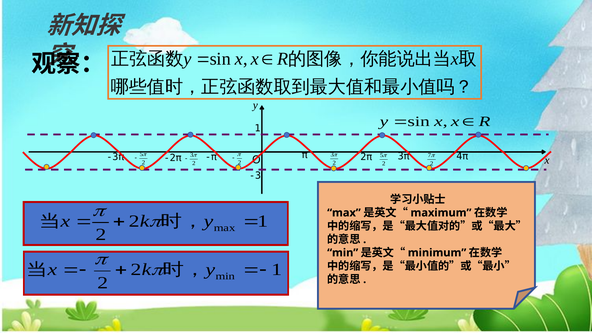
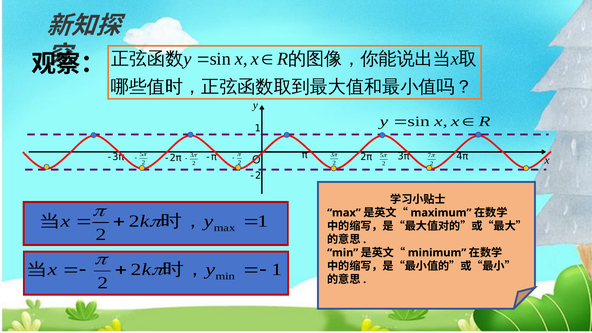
-3: -3 -> -2 (255, 176)
